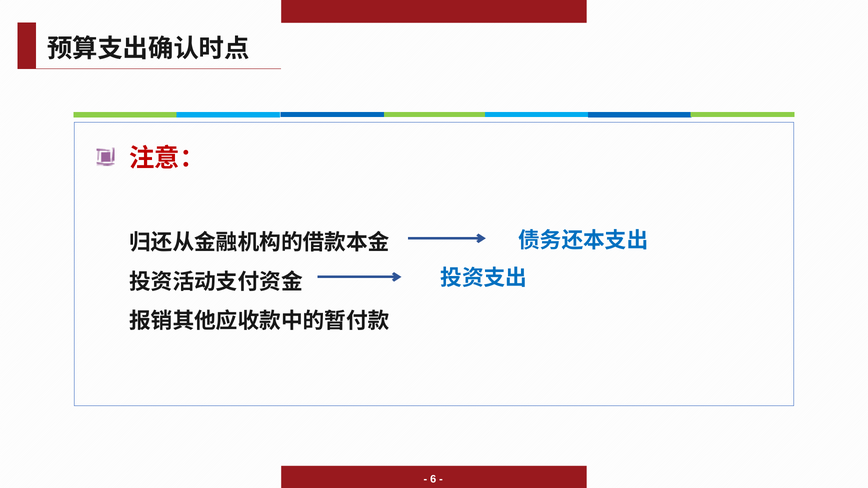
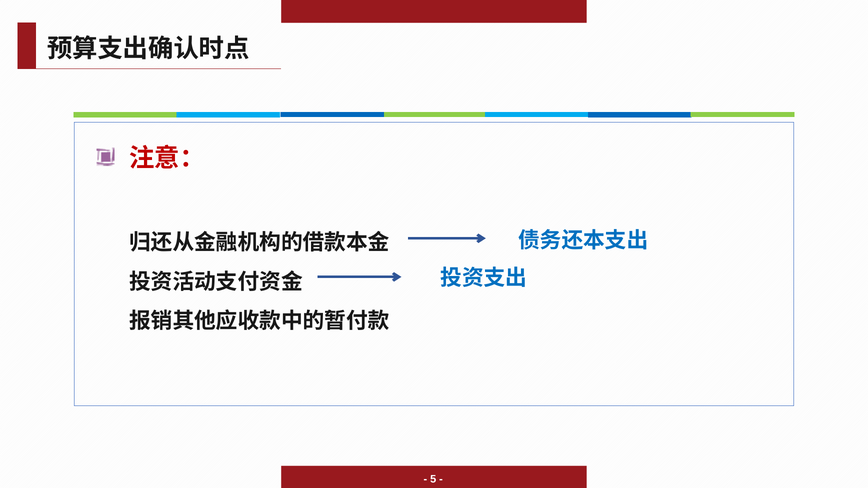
6: 6 -> 5 (433, 479)
